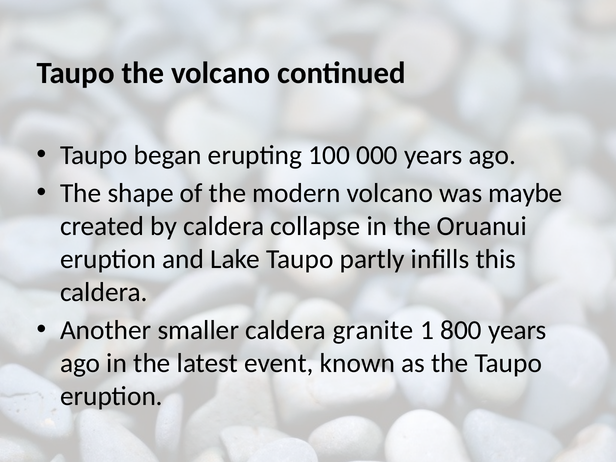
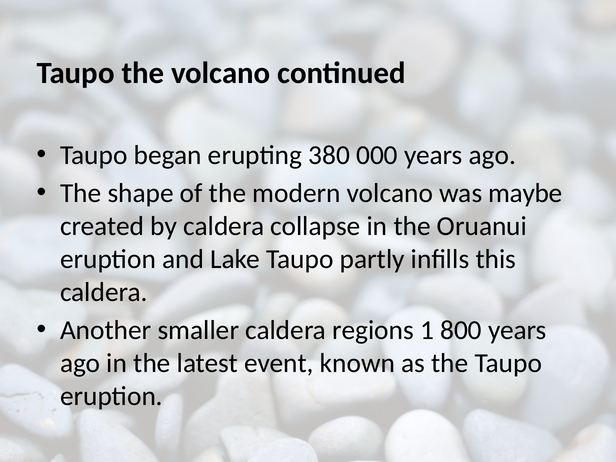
100: 100 -> 380 (329, 155)
granite: granite -> regions (373, 330)
